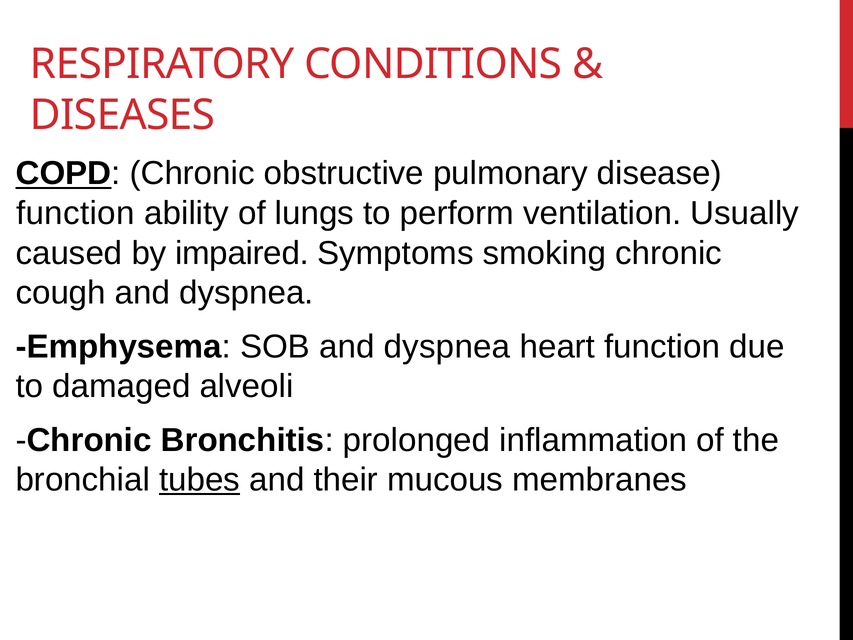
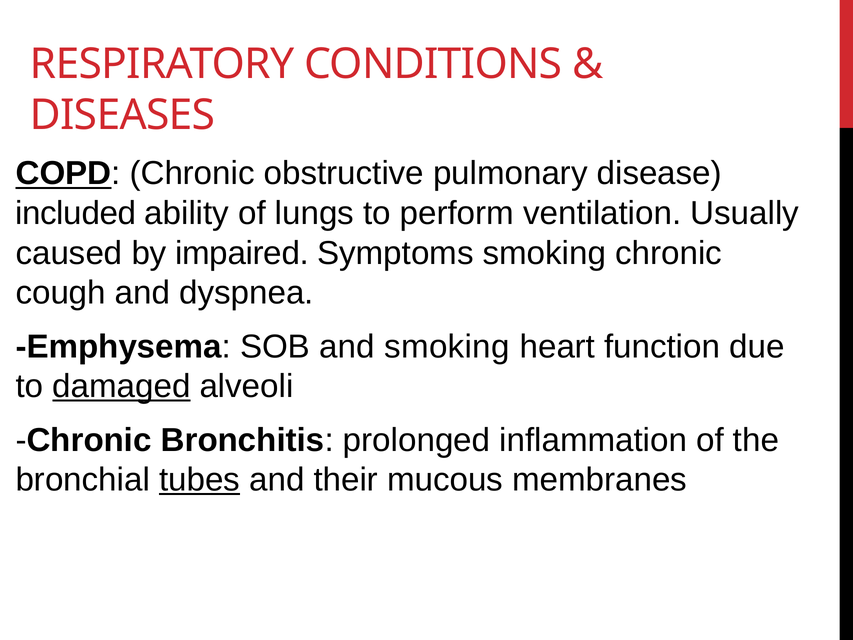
function: function -> included (76, 213)
SOB and dyspnea: dyspnea -> smoking (447, 346)
damaged underline: none -> present (121, 386)
